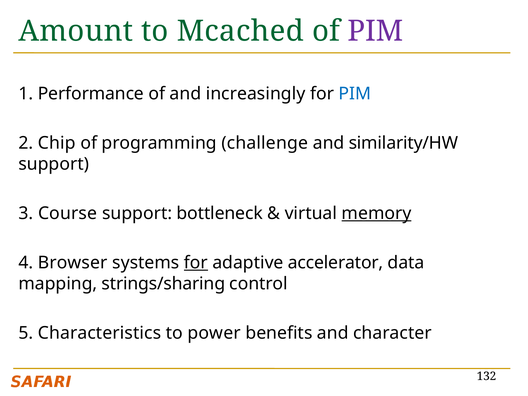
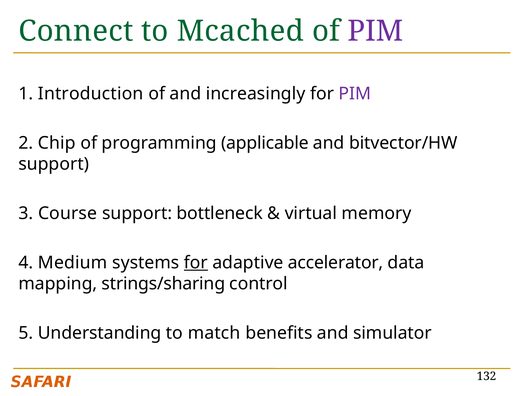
Amount: Amount -> Connect (76, 31)
Performance: Performance -> Introduction (91, 94)
PIM colour: blue -> purple (355, 94)
challenge: challenge -> applicable (265, 143)
similarity/HW: similarity/HW -> bitvector/HW (403, 143)
memory underline: present -> none (376, 213)
Browser: Browser -> Medium (73, 263)
Characteristics: Characteristics -> Understanding (100, 333)
power: power -> match (214, 333)
character: character -> simulator (392, 333)
